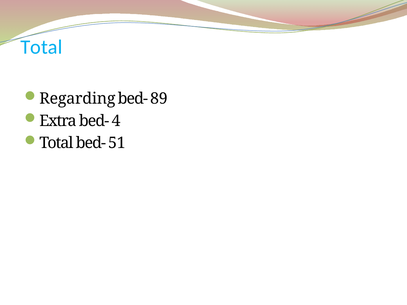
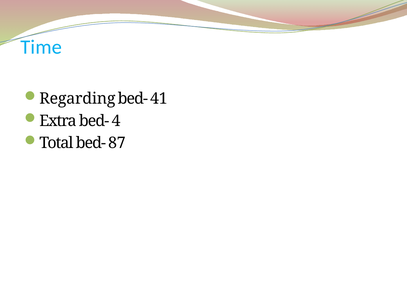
Total: Total -> Time (41, 47)
89: 89 -> 41 (159, 99)
51: 51 -> 87 (117, 143)
